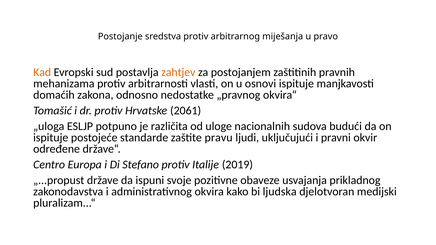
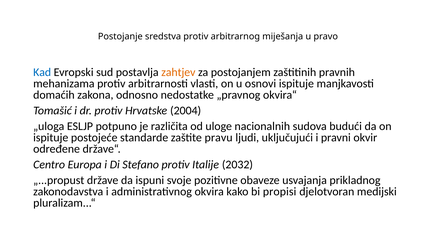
Kad colour: orange -> blue (42, 72)
2061: 2061 -> 2004 (186, 111)
2019: 2019 -> 2032 (237, 165)
ljudska: ljudska -> propisi (280, 192)
